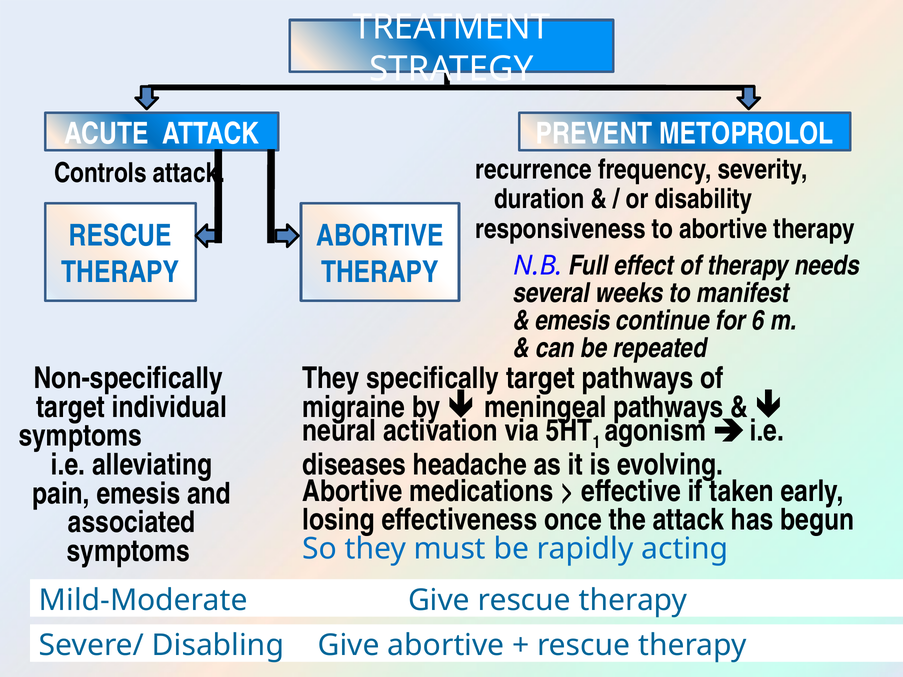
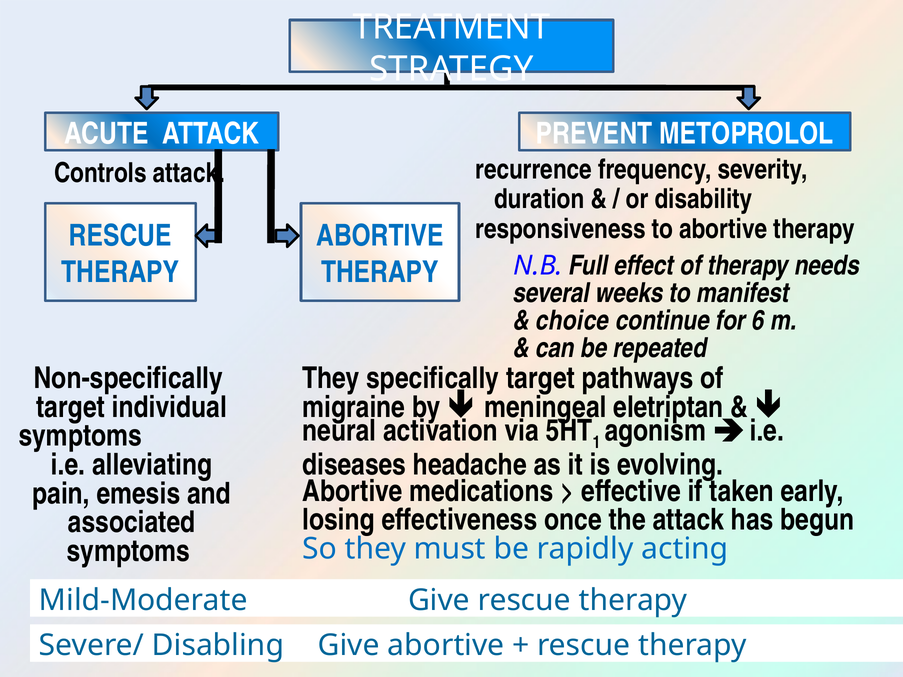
emesis: emesis -> choice (572, 321)
meningeal pathways: pathways -> eletriptan (668, 407)
